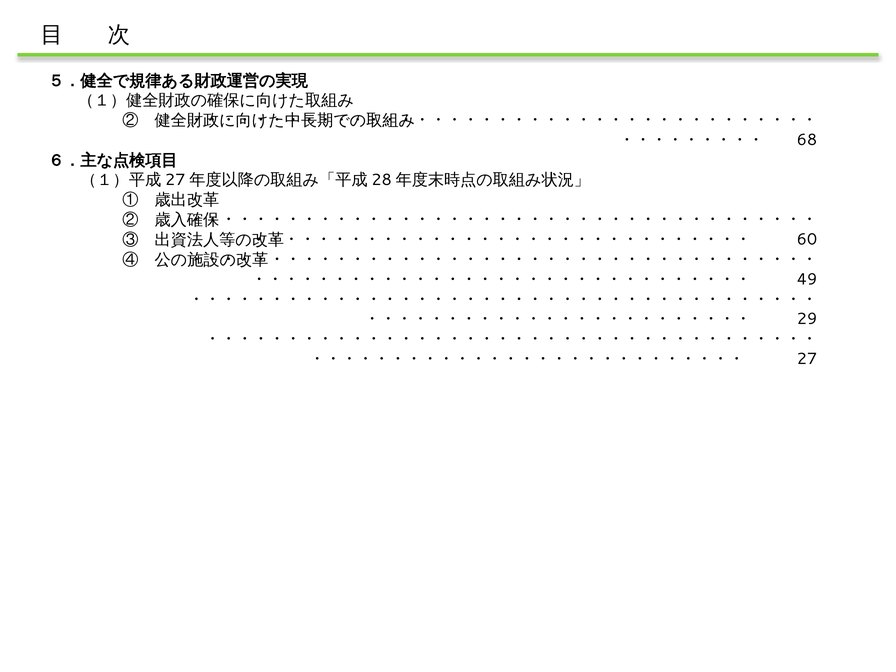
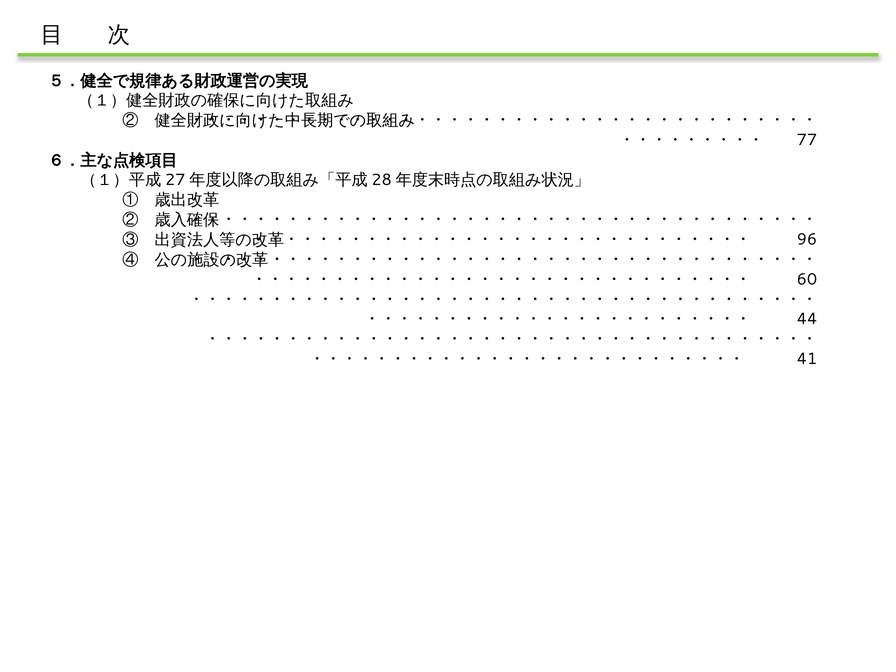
68: 68 -> 77 (807, 140)
60: 60 -> 96 (807, 240)
49: 49 -> 60 (807, 279)
29: 29 -> 44 (807, 319)
27: 27 -> 41 (807, 359)
